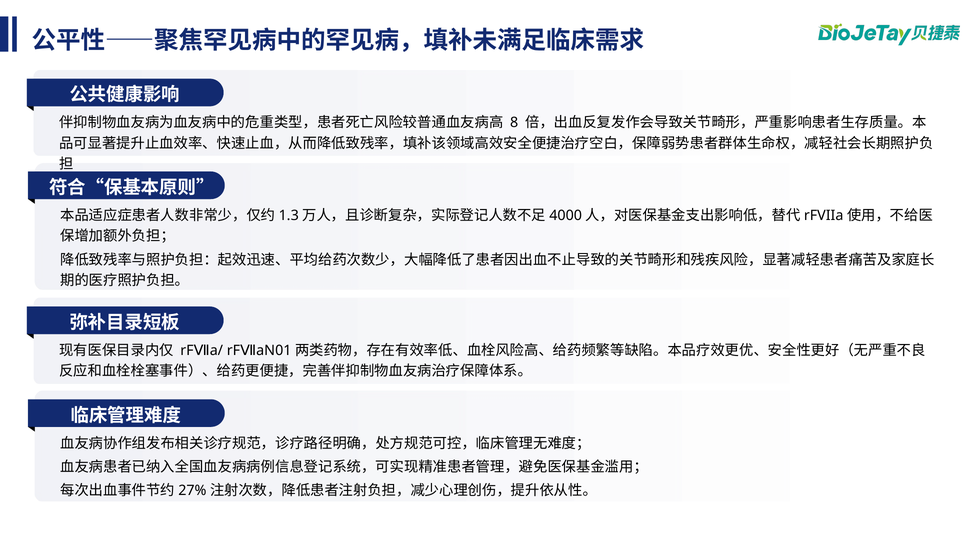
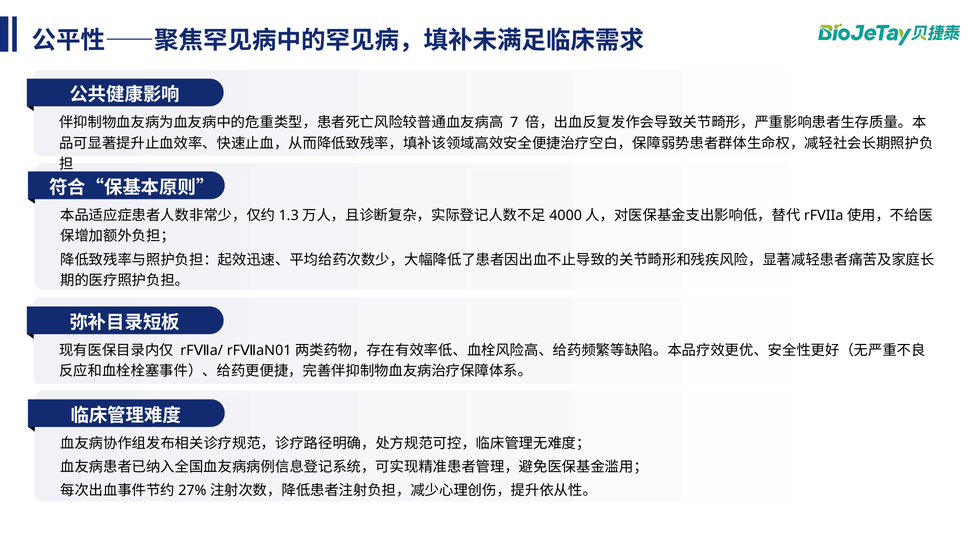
8: 8 -> 7 (514, 123)
